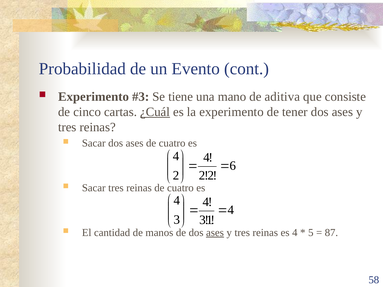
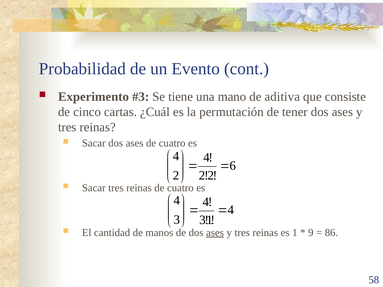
¿Cuál underline: present -> none (155, 112)
la experimento: experimento -> permutación (232, 112)
es 4: 4 -> 1 (295, 233)
5: 5 -> 9 (311, 233)
87: 87 -> 86 (331, 233)
